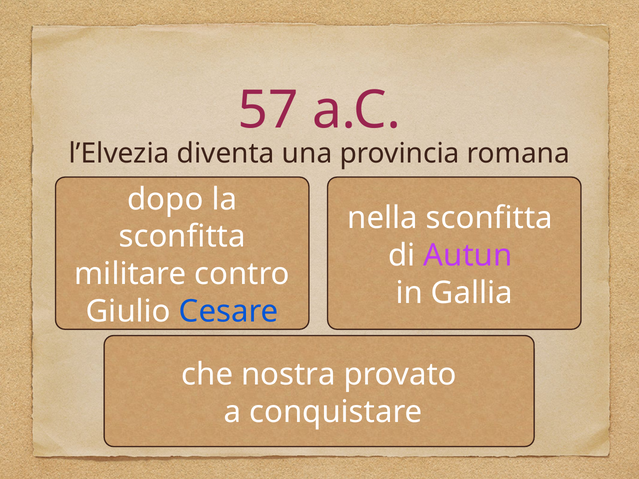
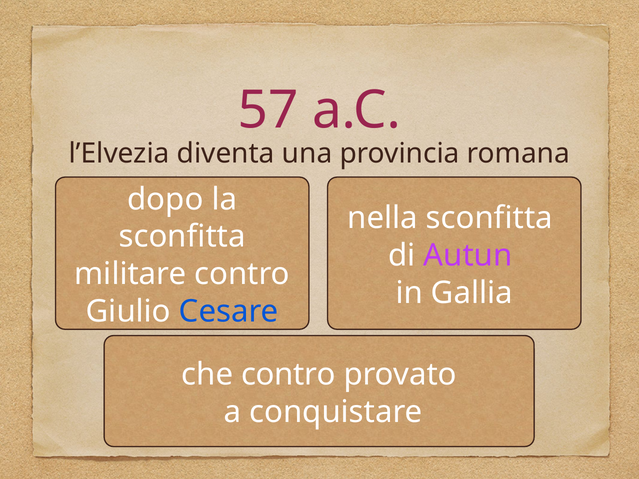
che nostra: nostra -> contro (288, 375)
